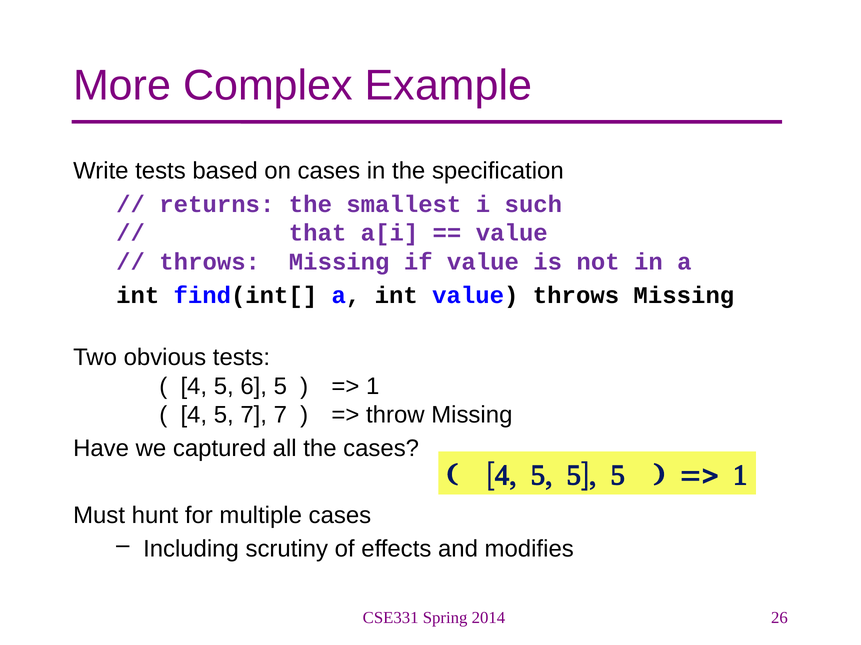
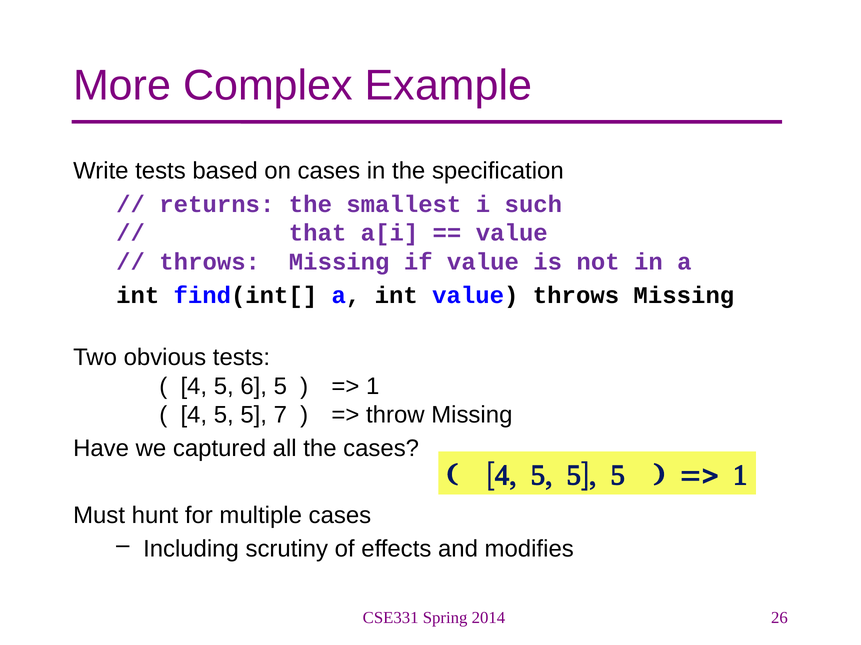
7: 7 -> 5 (254, 415)
